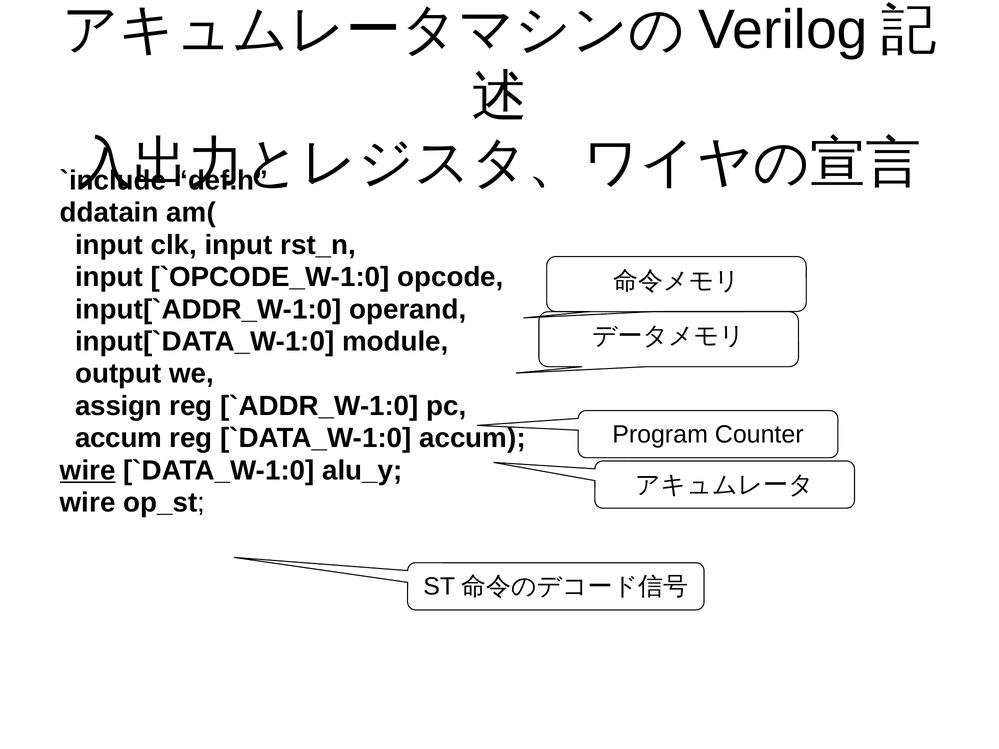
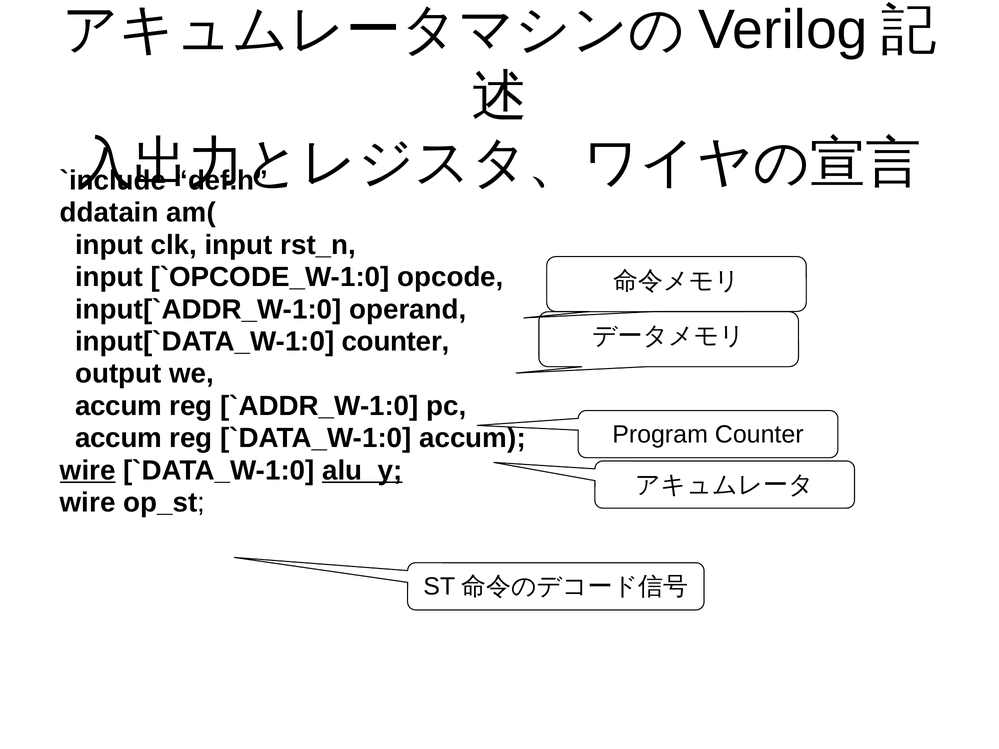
module: module -> counter (396, 342)
assign: assign -> accum (119, 406)
alu_y underline: none -> present (362, 471)
